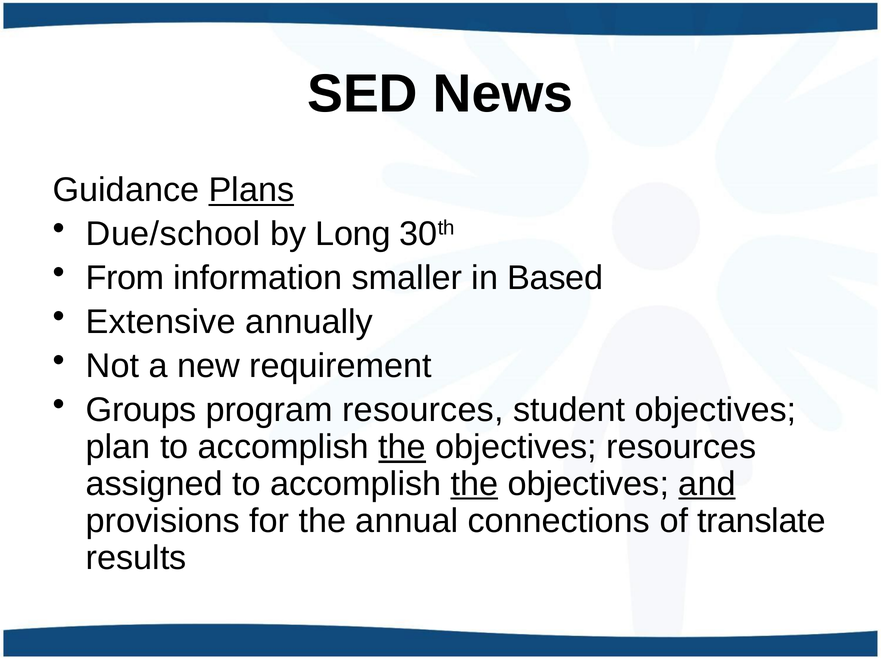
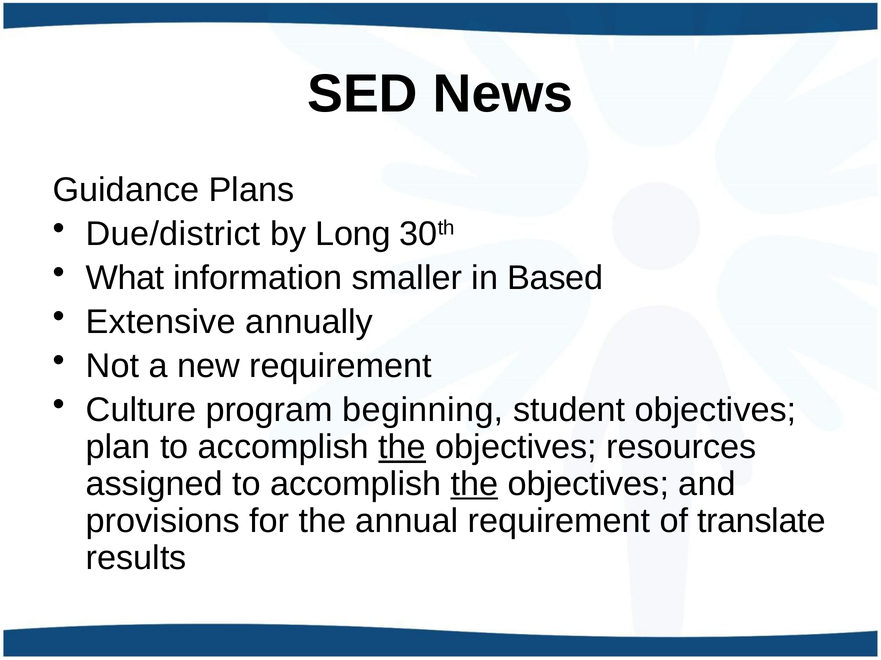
Plans underline: present -> none (251, 190)
Due/school: Due/school -> Due/district (173, 234)
From: From -> What (125, 278)
Groups: Groups -> Culture (141, 411)
program resources: resources -> beginning (423, 411)
and underline: present -> none (707, 485)
annual connections: connections -> requirement (559, 522)
